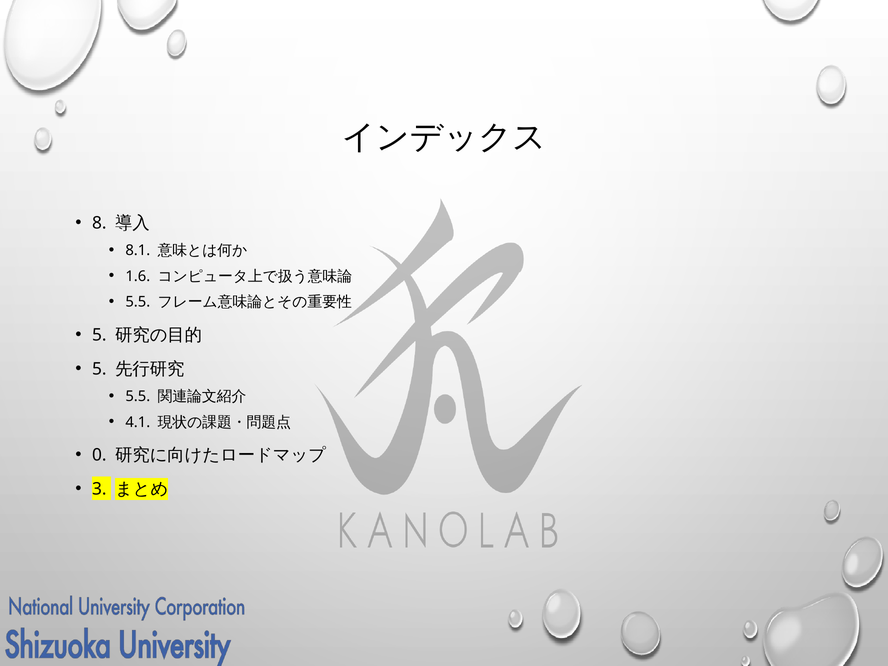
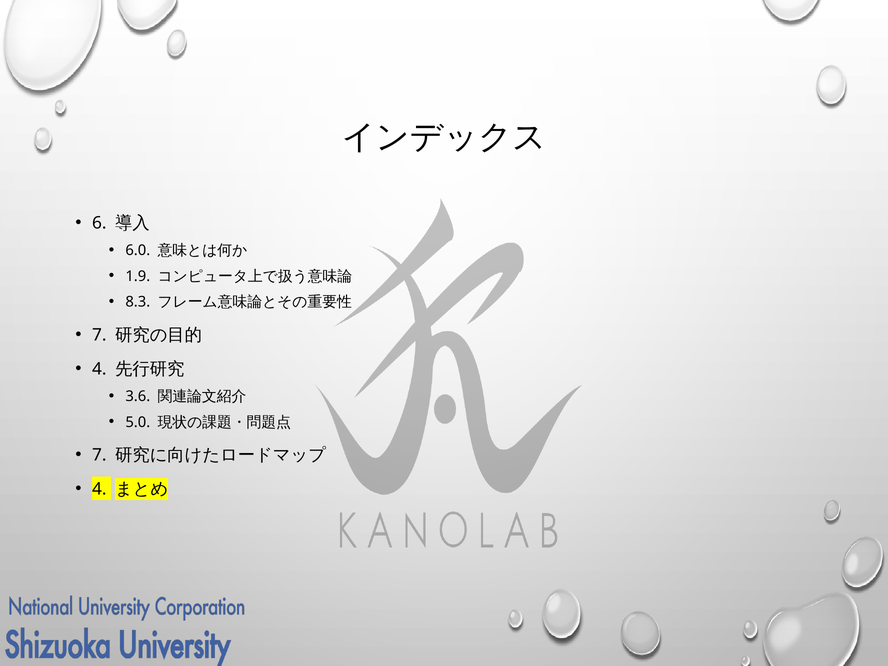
8: 8 -> 6 (99, 223)
8.1: 8.1 -> 6.0 (138, 250)
1.6: 1.6 -> 1.9 (138, 276)
5.5: 5.5 -> 8.3 (138, 302)
5: 5 -> 7 (99, 335)
5: 5 -> 4 (99, 369)
5.5: 5.5 -> 3.6 (138, 396)
4.1: 4.1 -> 5.0 (138, 422)
0: 0 -> 7 (99, 455)
3: 3 -> 4 (99, 489)
